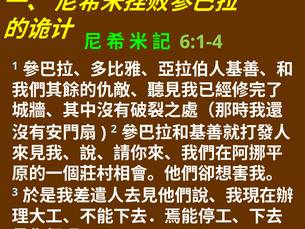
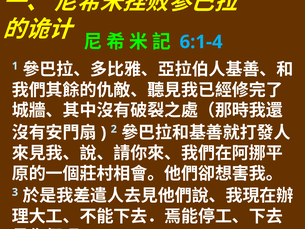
6:1-4 colour: light green -> light blue (201, 42)
